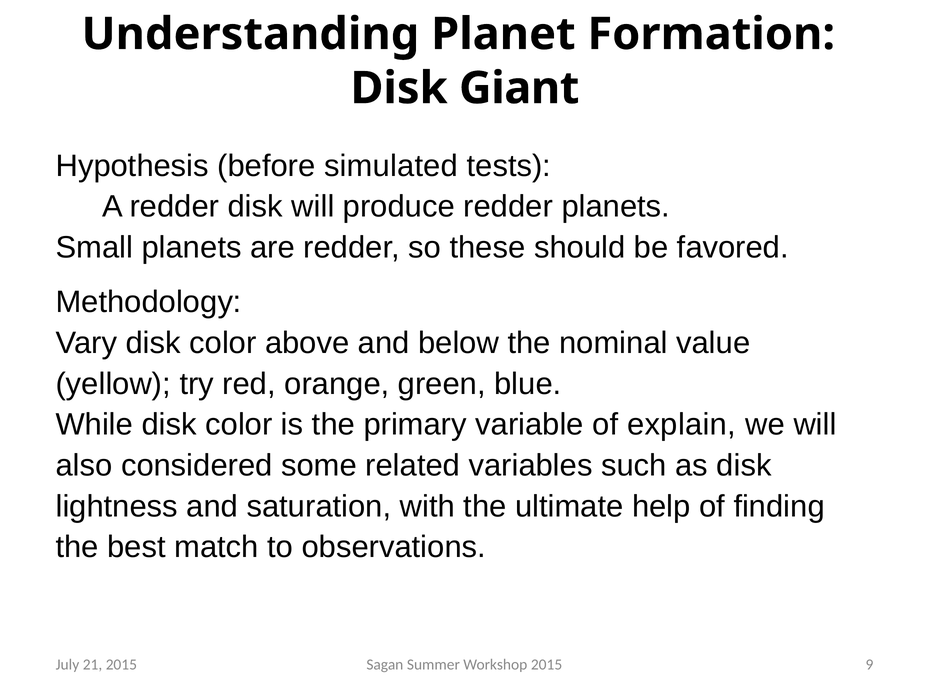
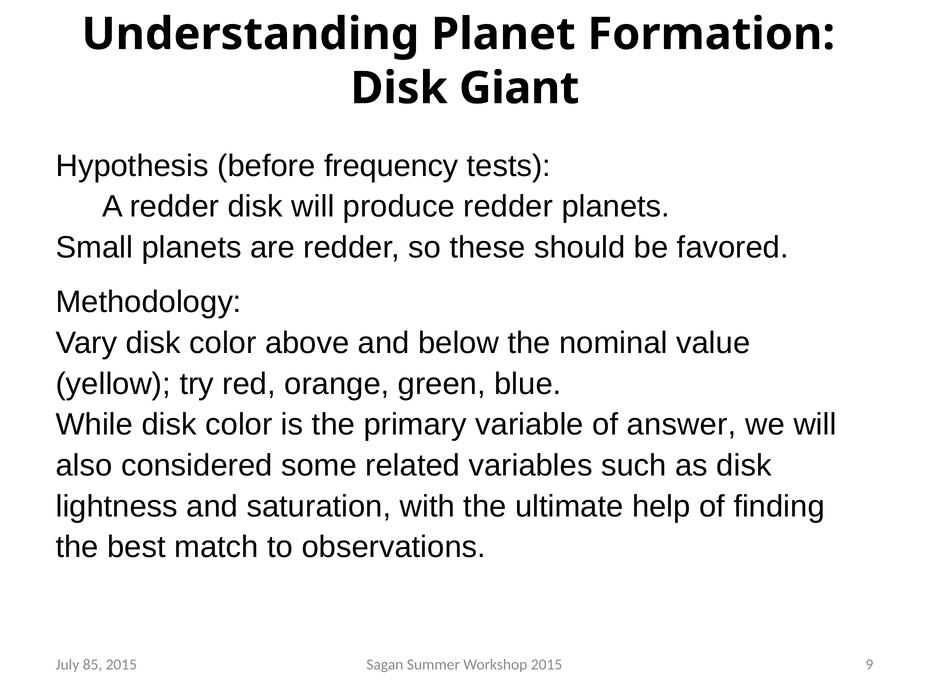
simulated: simulated -> frequency (391, 166)
explain: explain -> answer (682, 425)
21: 21 -> 85 (93, 665)
